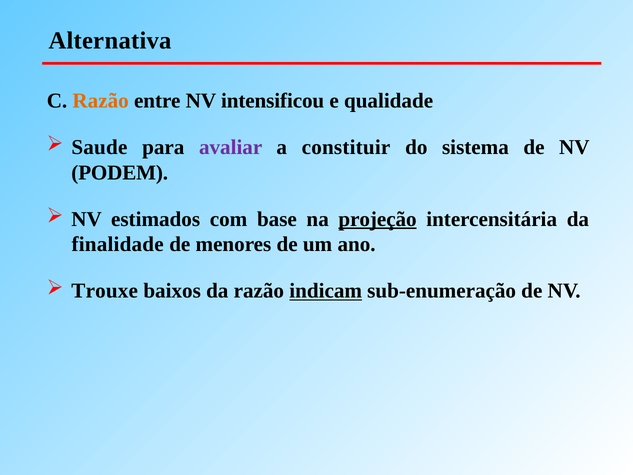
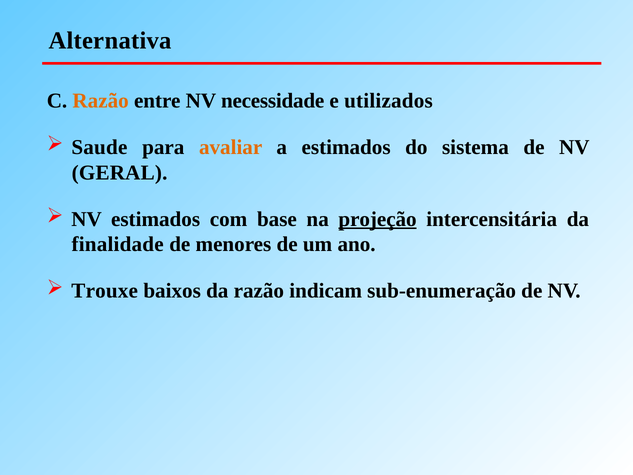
intensificou: intensificou -> necessidade (273, 101)
qualidade: qualidade -> utilizados (388, 101)
avaliar colour: purple -> orange (231, 147)
a constituir: constituir -> estimados (346, 147)
PODEM: PODEM -> GERAL (120, 173)
indicam underline: present -> none (326, 291)
